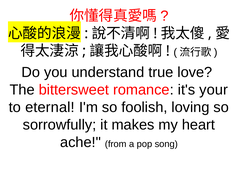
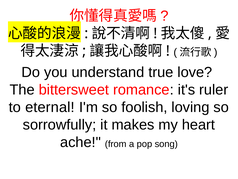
your: your -> ruler (214, 90)
